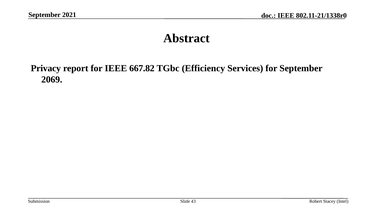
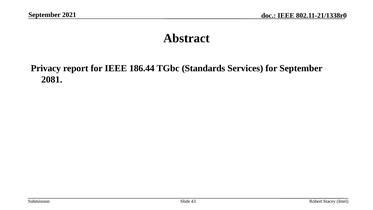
667.82: 667.82 -> 186.44 (142, 68)
Efficiency: Efficiency -> Standards (203, 68)
2069: 2069 -> 2081 (52, 79)
